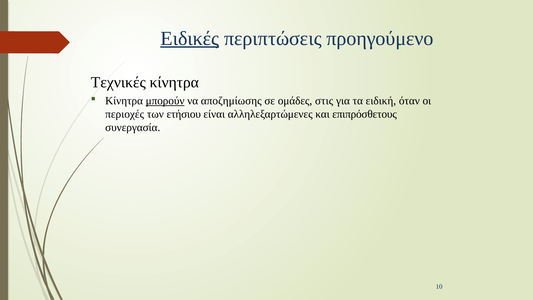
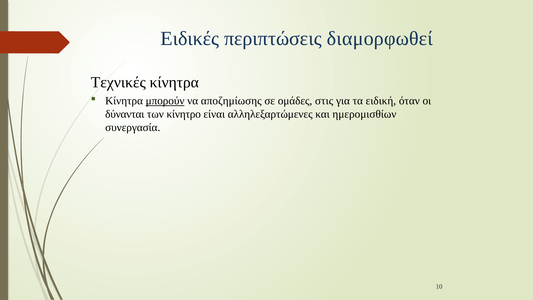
Ειδικές underline: present -> none (190, 38)
προηγούμενο: προηγούμενο -> διαμορφωθεί (380, 38)
περιοχές: περιοχές -> δύνανται (125, 114)
ετήσιου: ετήσιου -> κίνητρο (184, 114)
επιπρόσθετους: επιπρόσθετους -> ημερομισθίων (364, 114)
